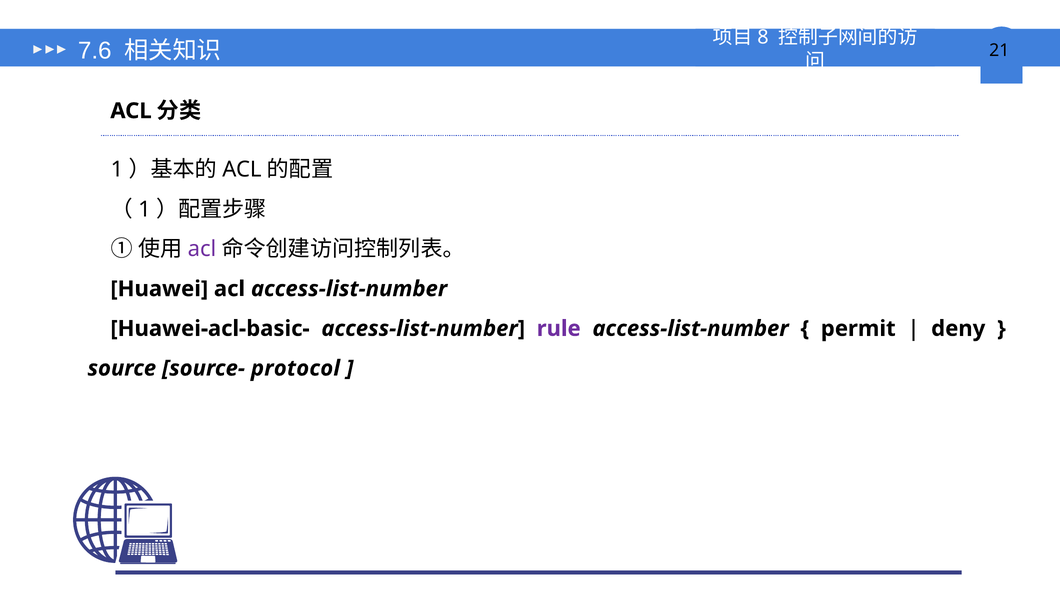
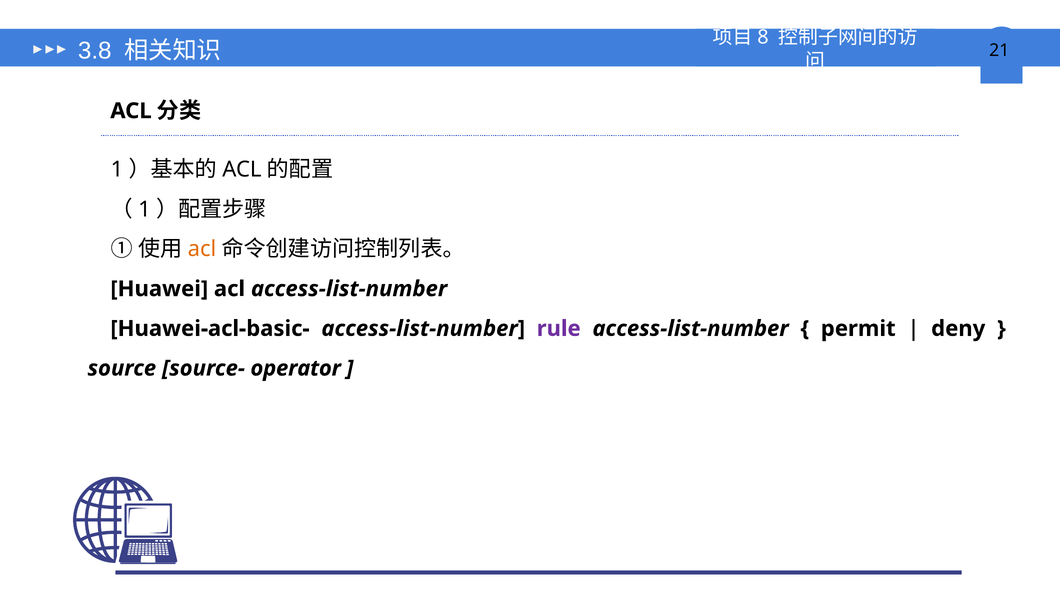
7.6: 7.6 -> 3.8 (95, 51)
acl colour: purple -> orange (202, 249)
protocol: protocol -> operator (296, 368)
